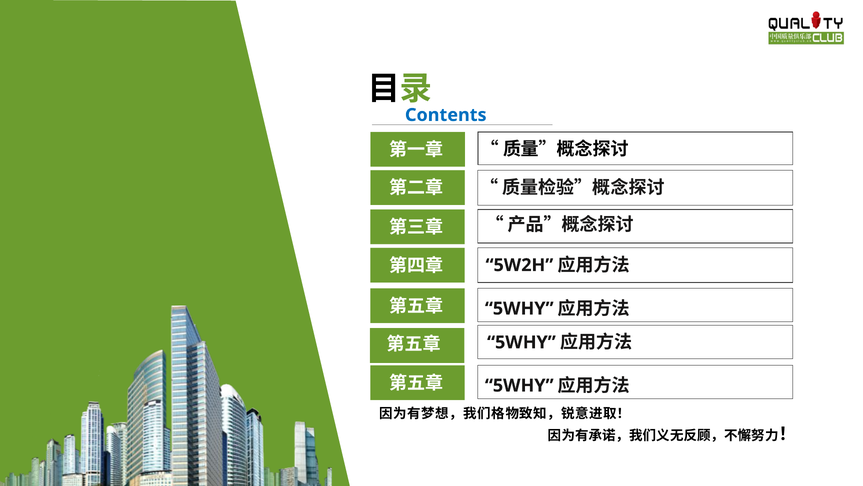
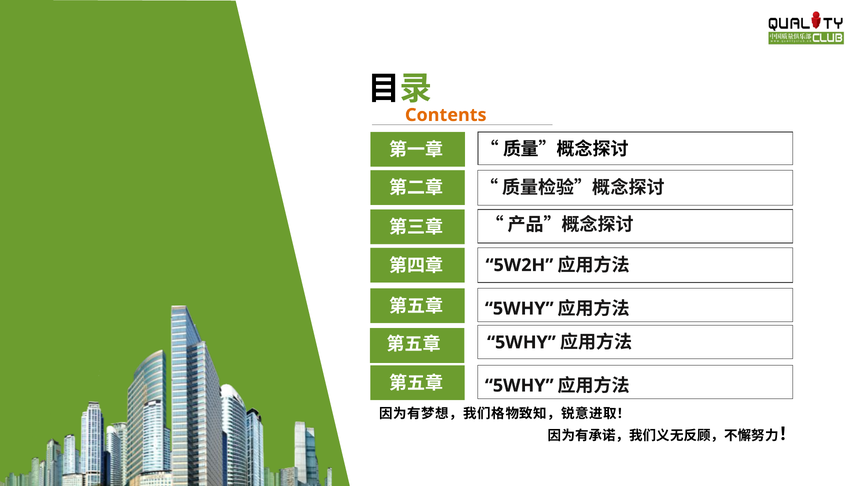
Contents colour: blue -> orange (446, 115)
